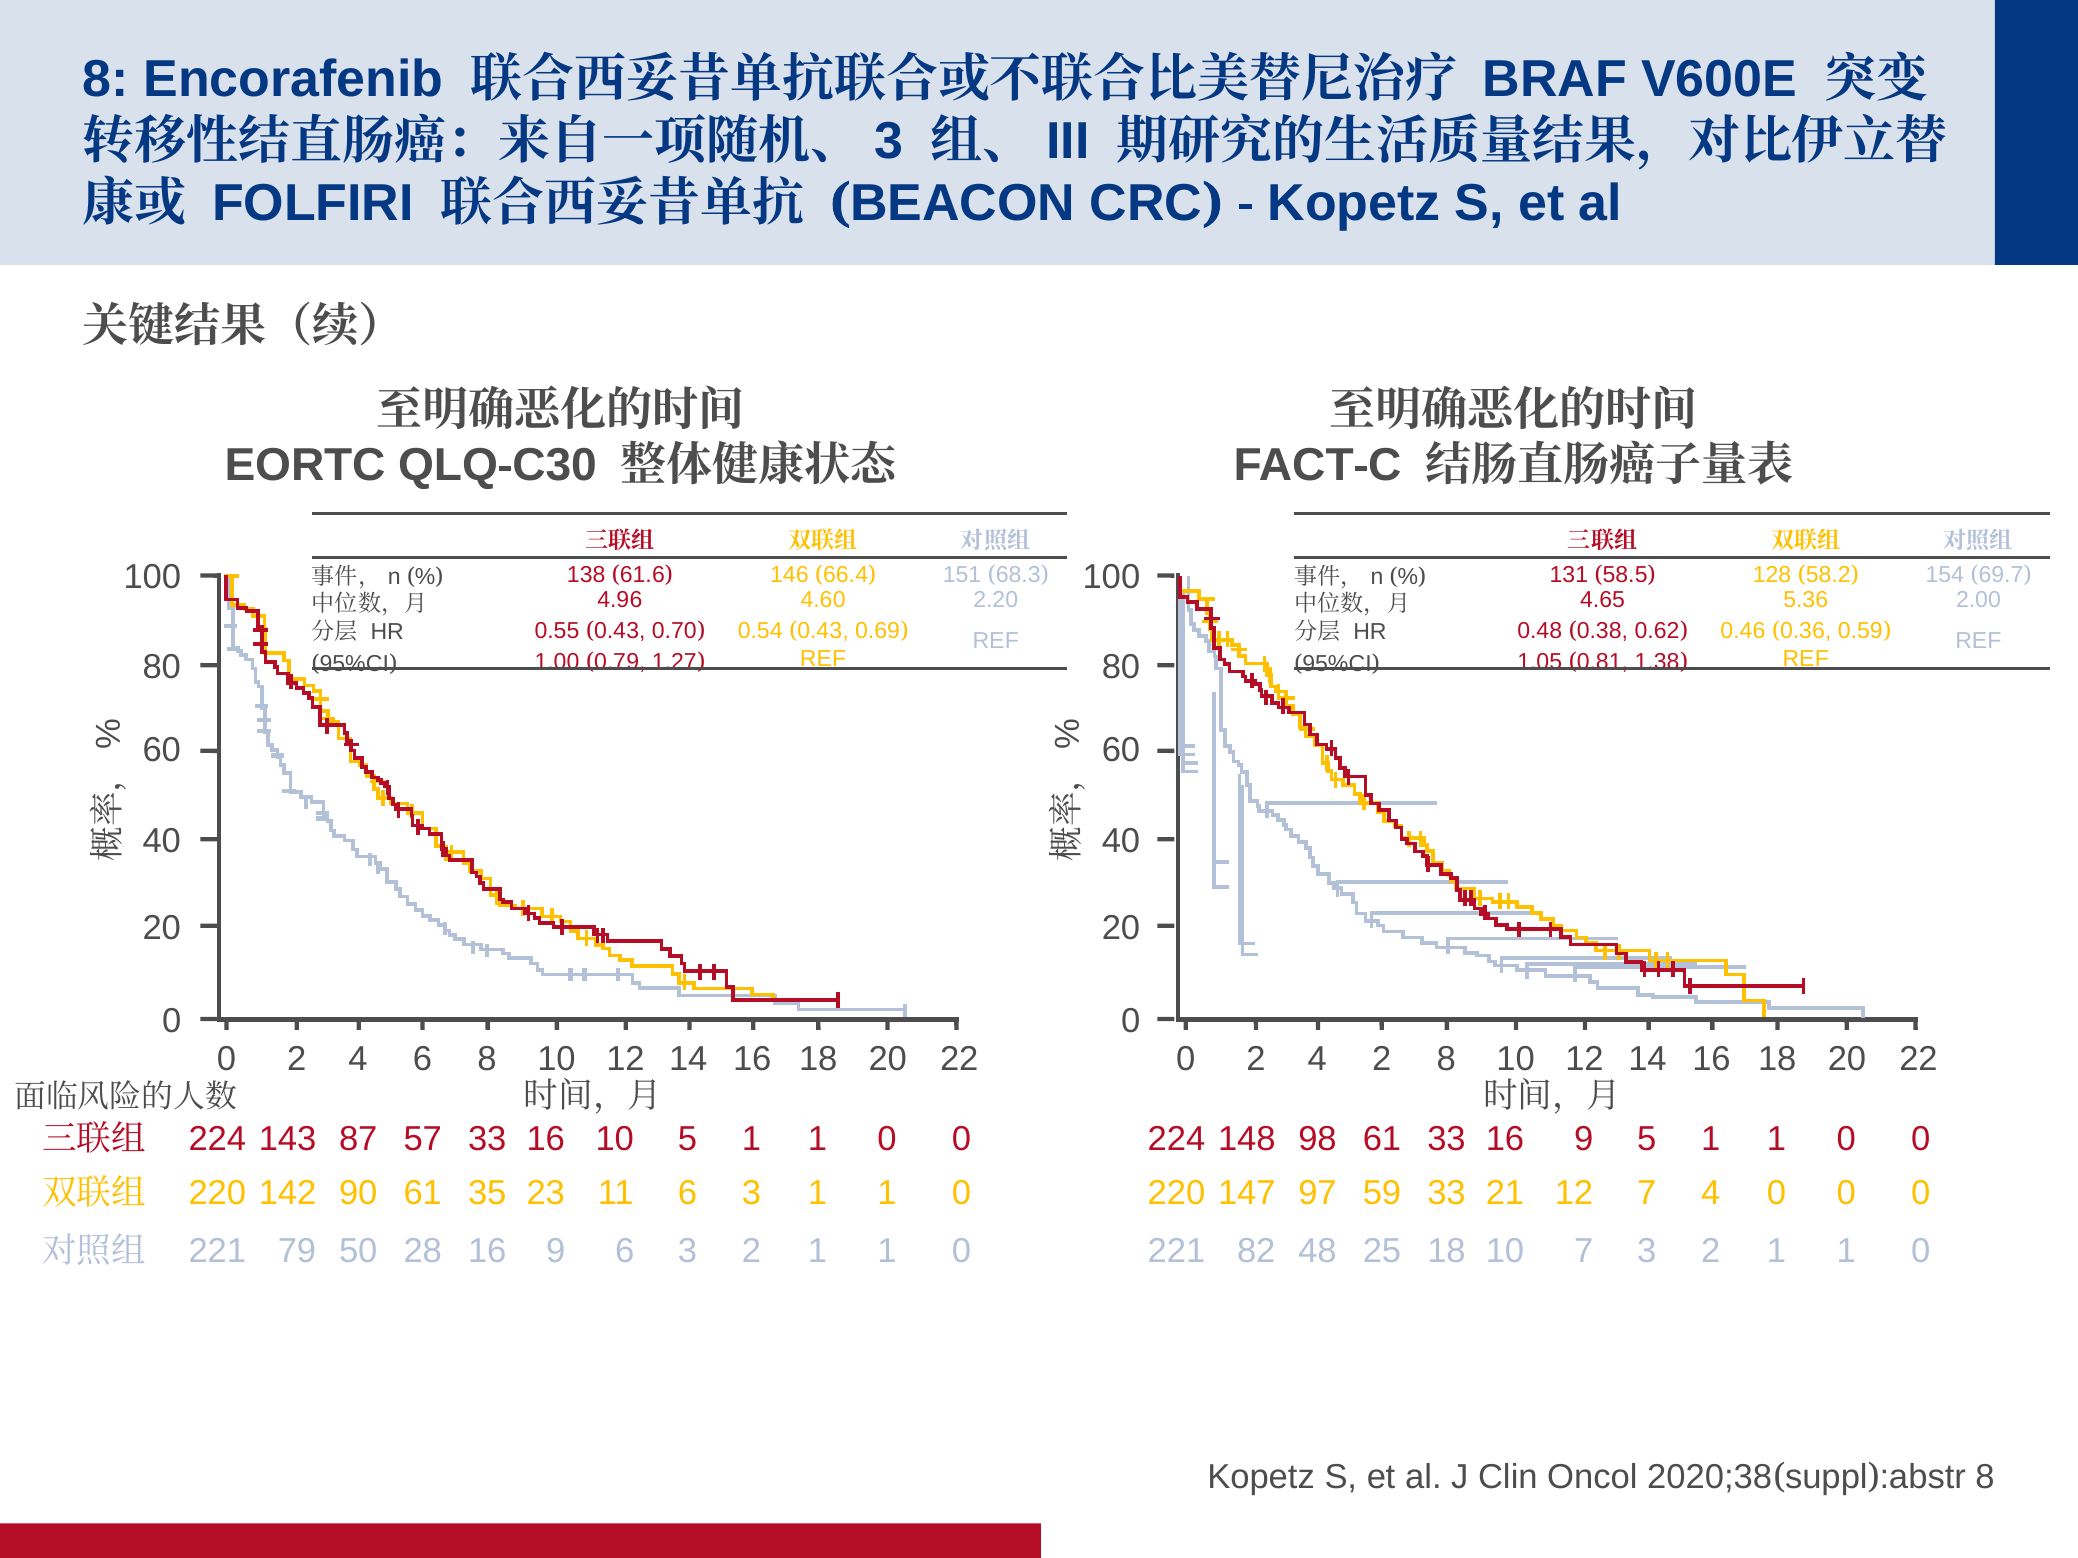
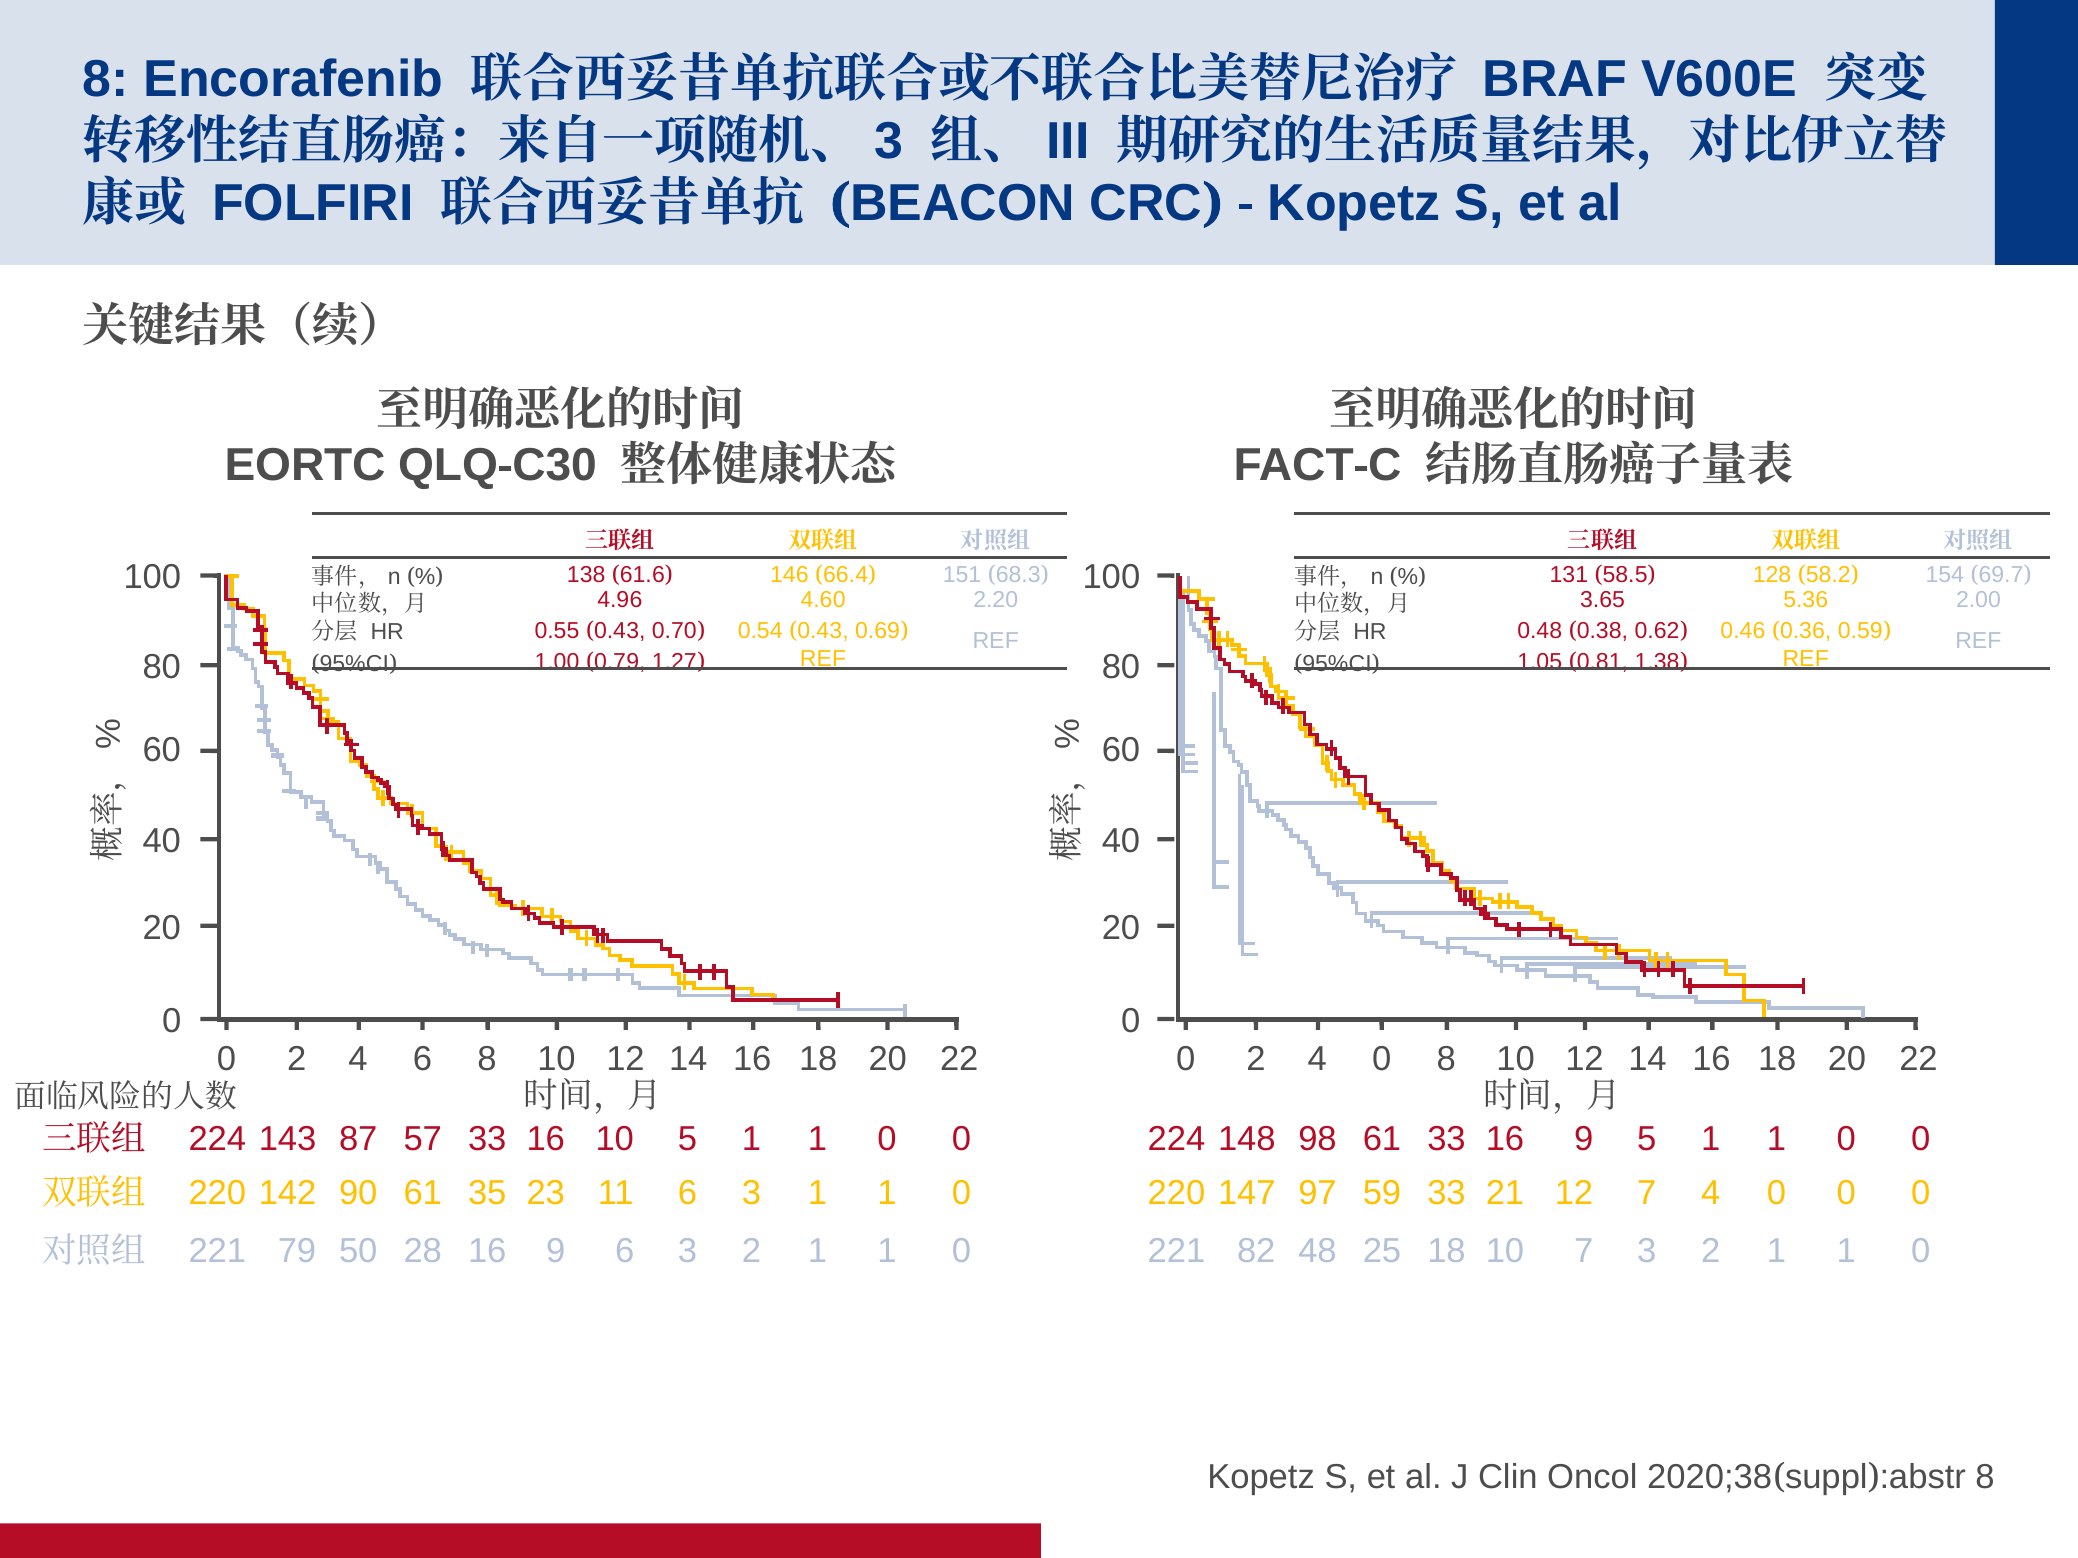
4.65: 4.65 -> 3.65 (1603, 600)
2 4 2: 2 -> 0 (1382, 1060)
